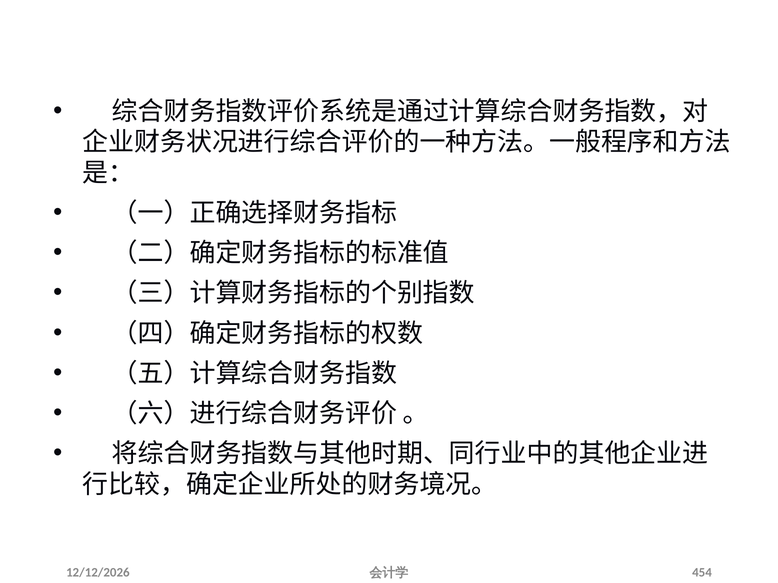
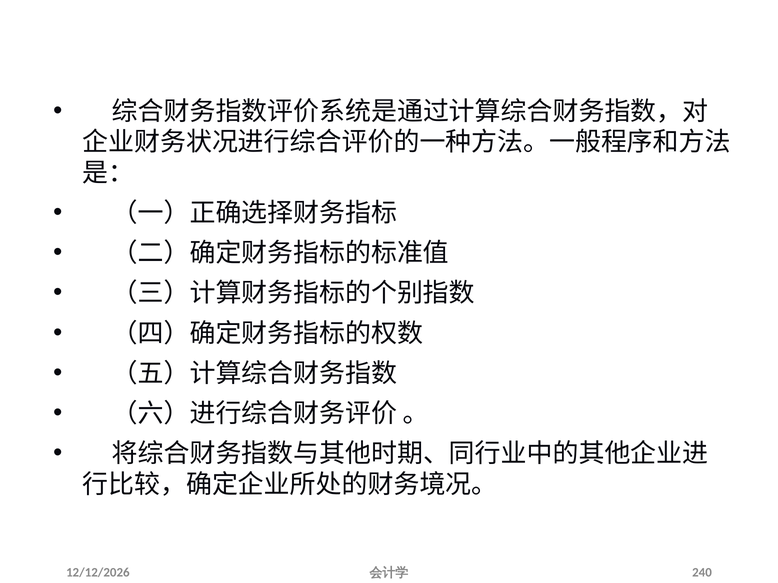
454: 454 -> 240 (702, 573)
